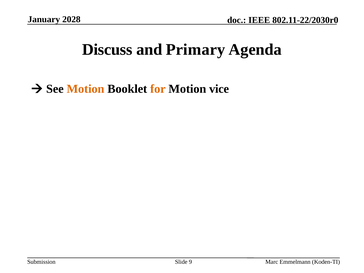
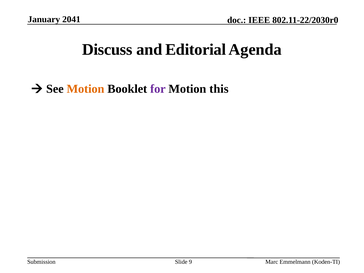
2028: 2028 -> 2041 (71, 19)
Primary: Primary -> Editorial (196, 50)
for colour: orange -> purple (158, 89)
vice: vice -> this (219, 89)
